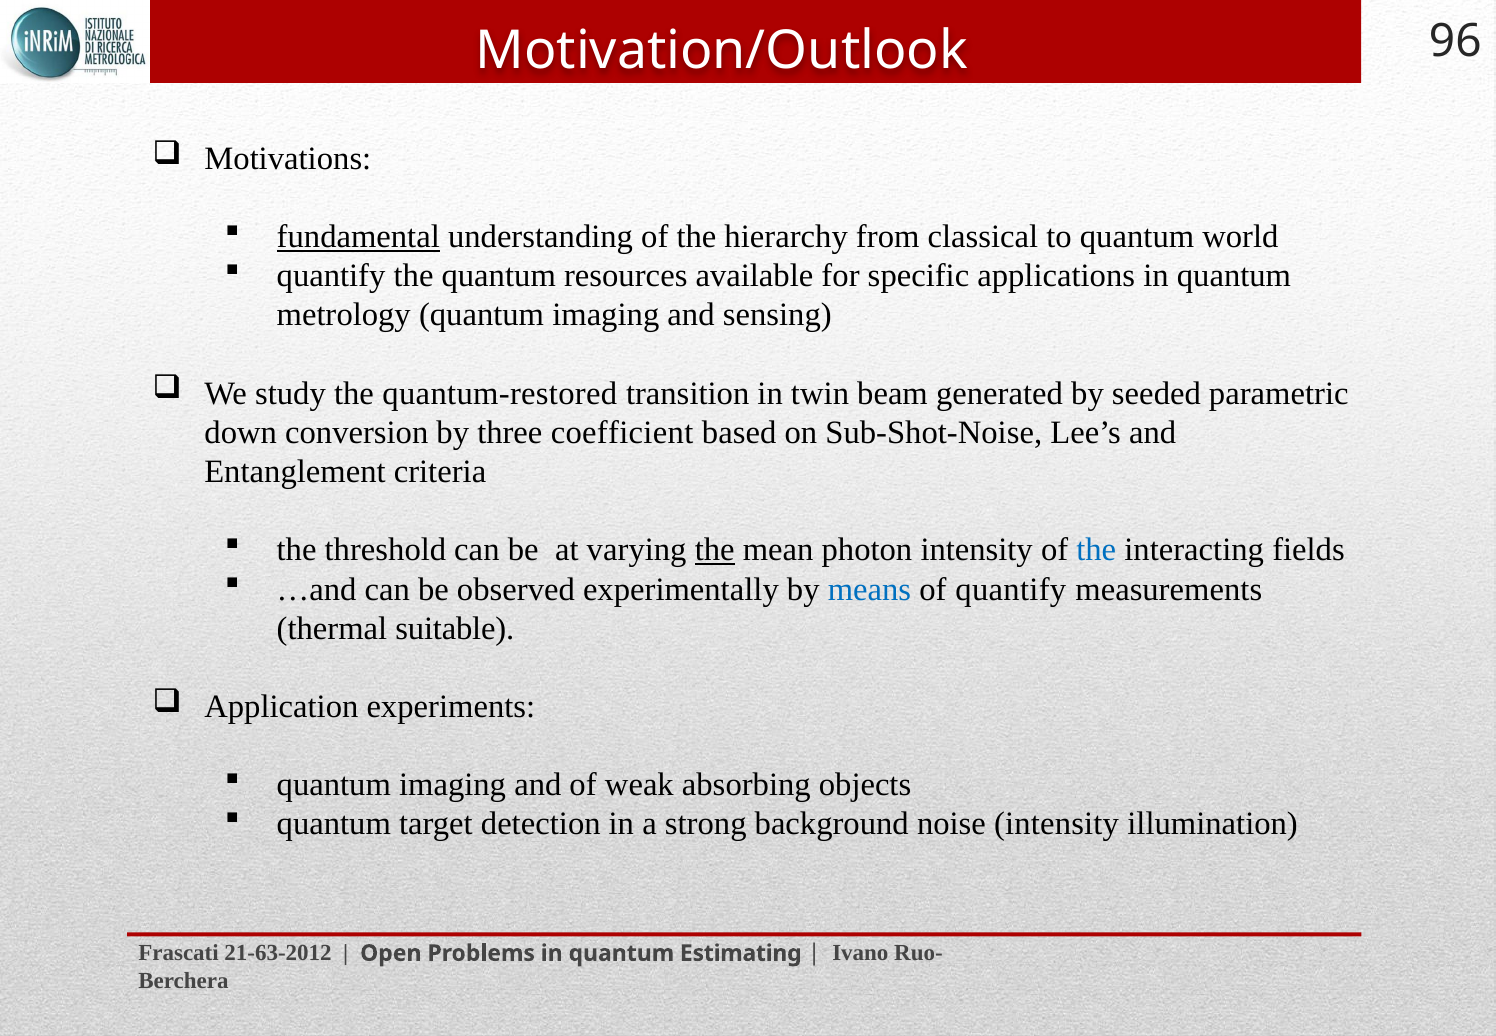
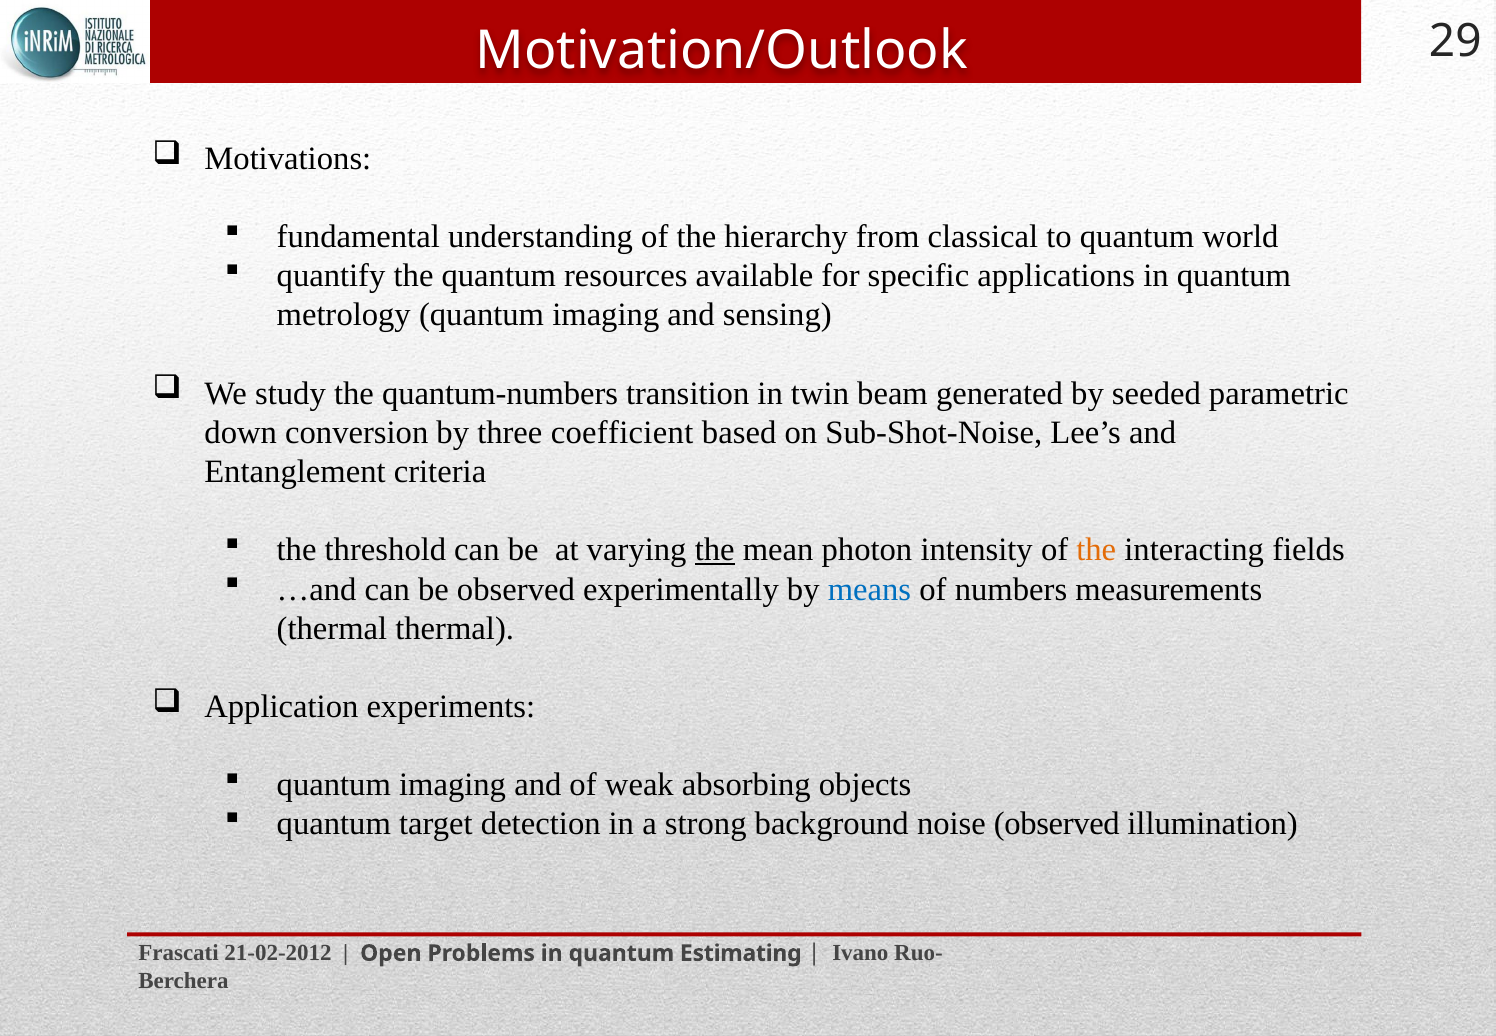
96: 96 -> 29 (1455, 41)
fundamental underline: present -> none (358, 237)
quantum-restored: quantum-restored -> quantum-numbers (500, 393)
the colour: blue -> orange (1096, 550)
of quantify: quantify -> numbers (1011, 589)
thermal suitable: suitable -> thermal (455, 628)
noise intensity: intensity -> observed (1057, 824)
21-63-2012: 21-63-2012 -> 21-02-2012 (278, 953)
